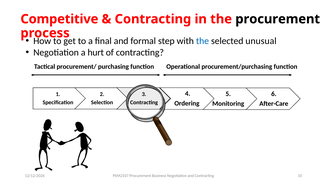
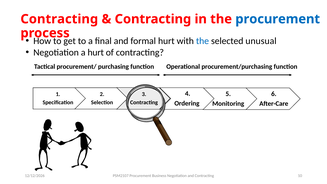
Competitive: Competitive -> Contracting (59, 19)
procurement colour: black -> blue (278, 19)
formal step: step -> hurt (166, 41)
